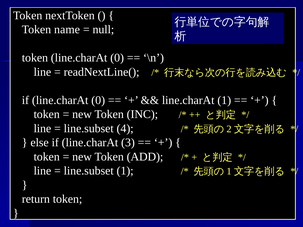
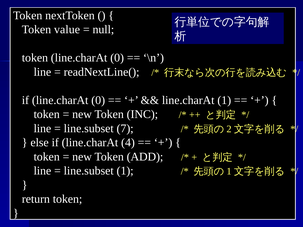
name: name -> value (67, 30)
4: 4 -> 7 (125, 129)
3: 3 -> 4 (128, 143)
